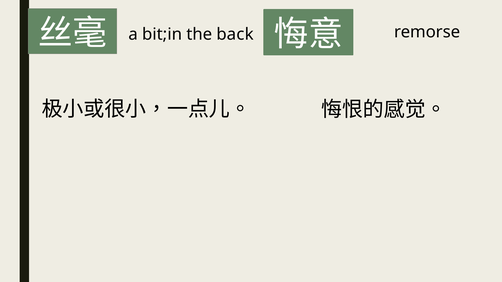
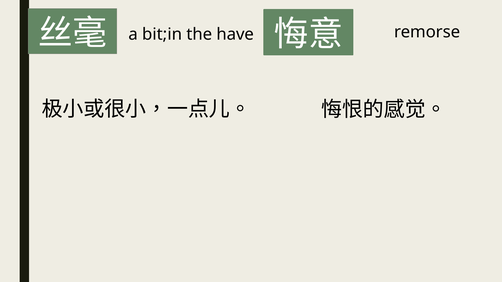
back: back -> have (235, 34)
